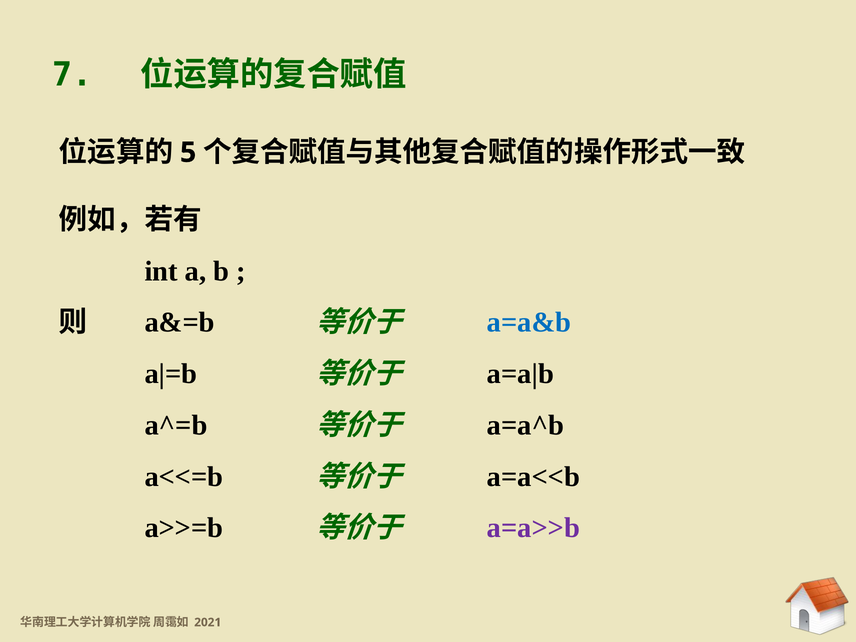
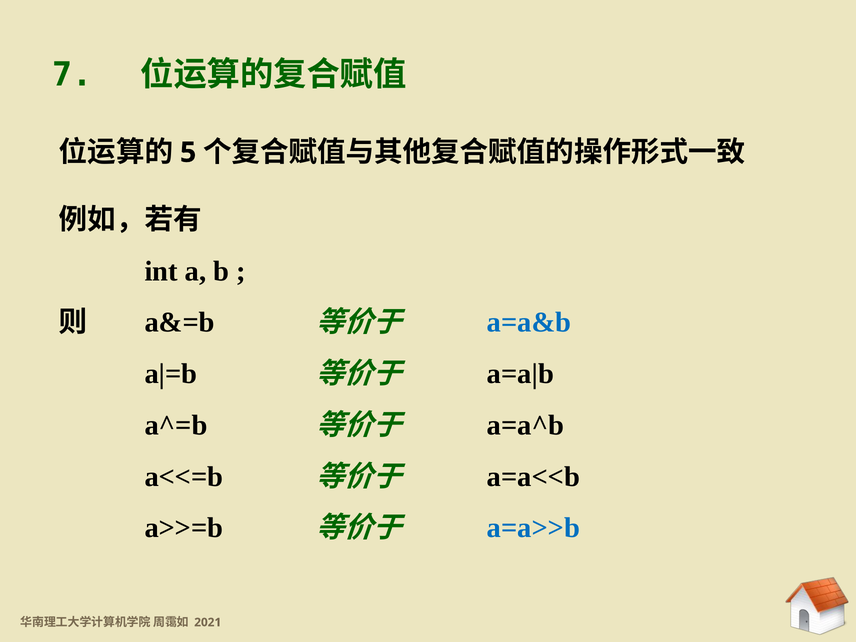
a=a>>b colour: purple -> blue (533, 528)
